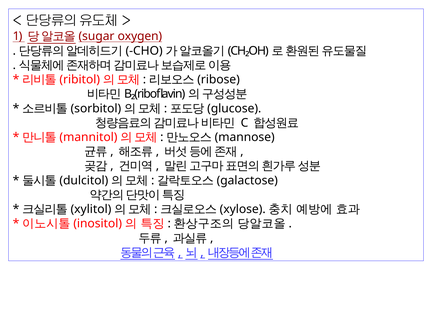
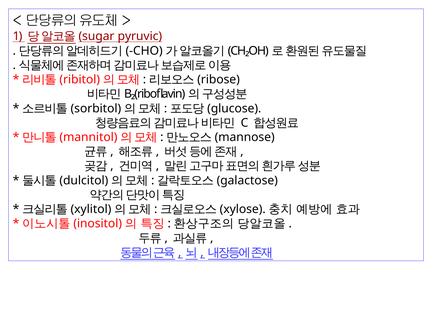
oxygen: oxygen -> pyruvic (140, 36)
